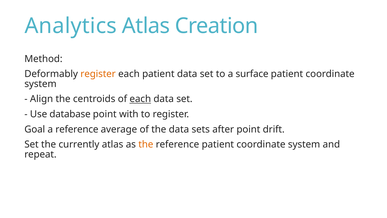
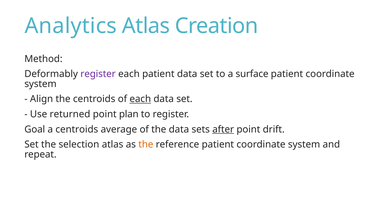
register colour: orange -> purple (98, 74)
database: database -> returned (70, 114)
with: with -> plan (129, 114)
a reference: reference -> centroids (77, 129)
after underline: none -> present (223, 129)
currently: currently -> selection (79, 144)
